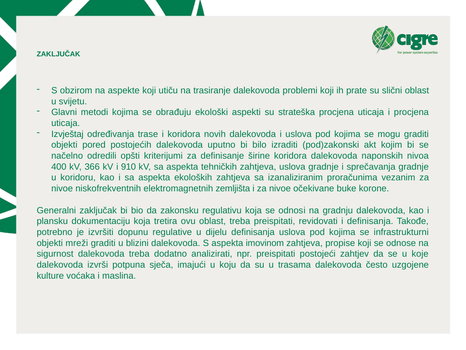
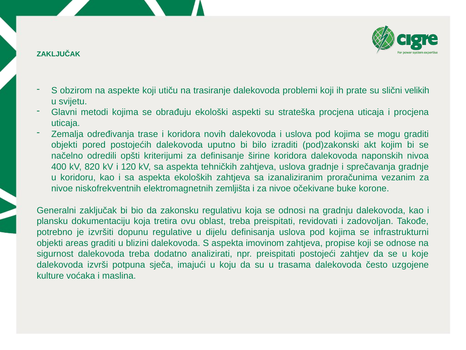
slični oblast: oblast -> velikih (417, 90)
Izvještaj: Izvještaj -> Zemalja (67, 134)
366: 366 -> 820 (92, 167)
910: 910 -> 120 (128, 167)
i definisanja: definisanja -> zadovoljan (370, 221)
mreži: mreži -> areas (77, 243)
